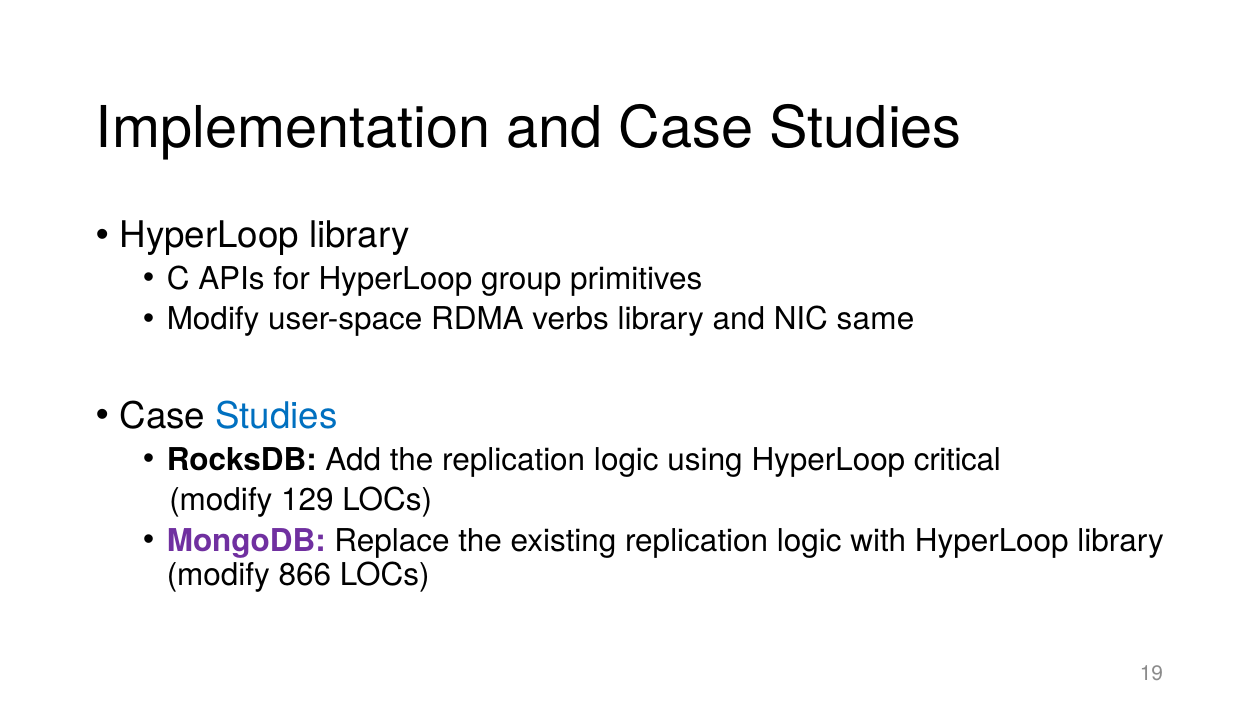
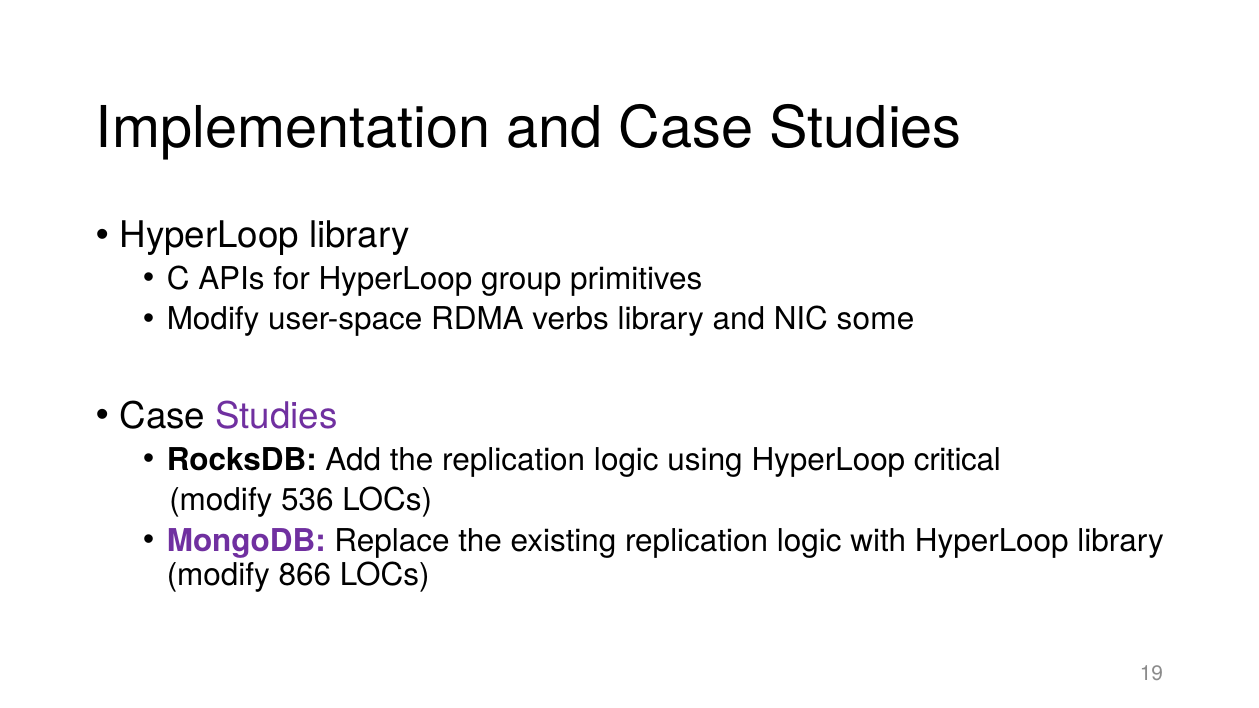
same: same -> some (876, 319)
Studies colour: blue -> purple (276, 416)
129: 129 -> 536 (307, 500)
